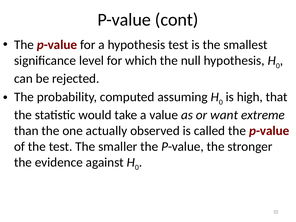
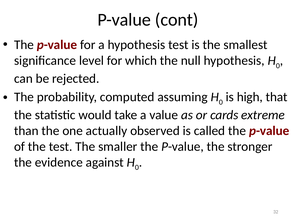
want: want -> cards (224, 115)
